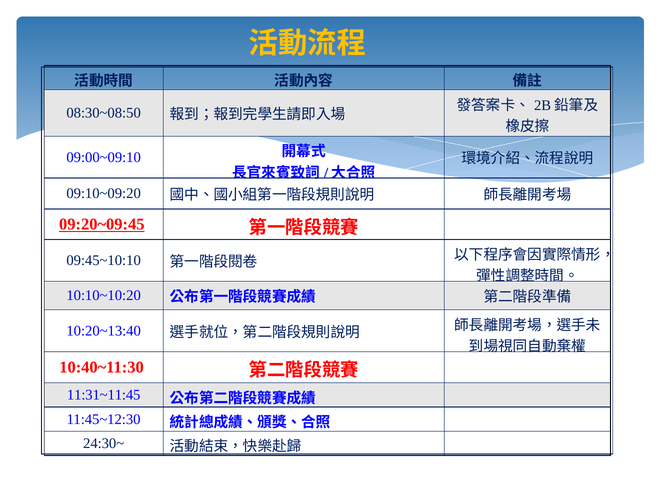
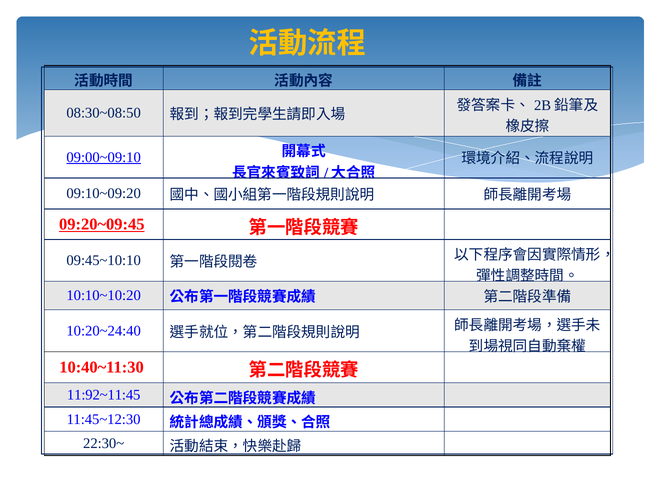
09:00~09:10 underline: none -> present (104, 157)
10:20~13:40: 10:20~13:40 -> 10:20~24:40 (104, 331)
11:31~11:45: 11:31~11:45 -> 11:92~11:45 (104, 395)
24:30~: 24:30~ -> 22:30~ (104, 443)
